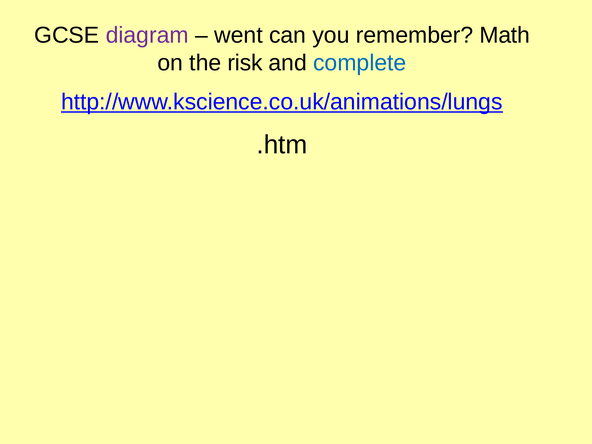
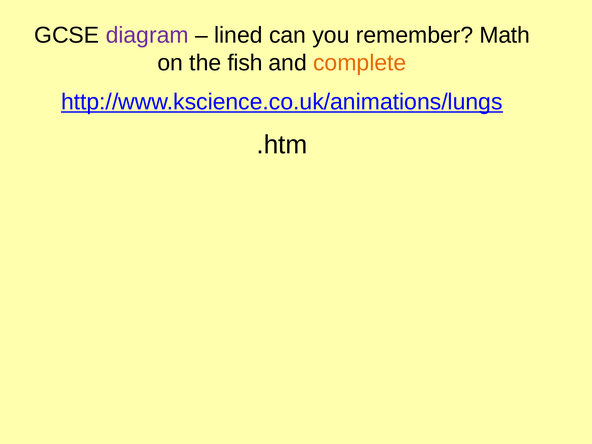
went: went -> lined (238, 35)
risk: risk -> fish (245, 63)
complete colour: blue -> orange (360, 63)
